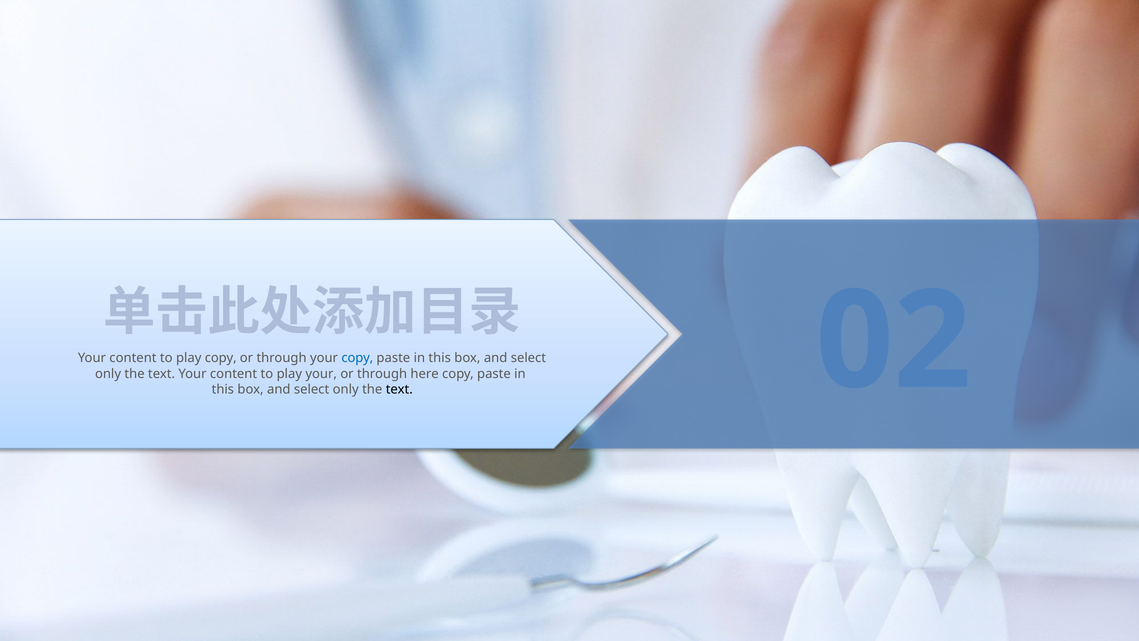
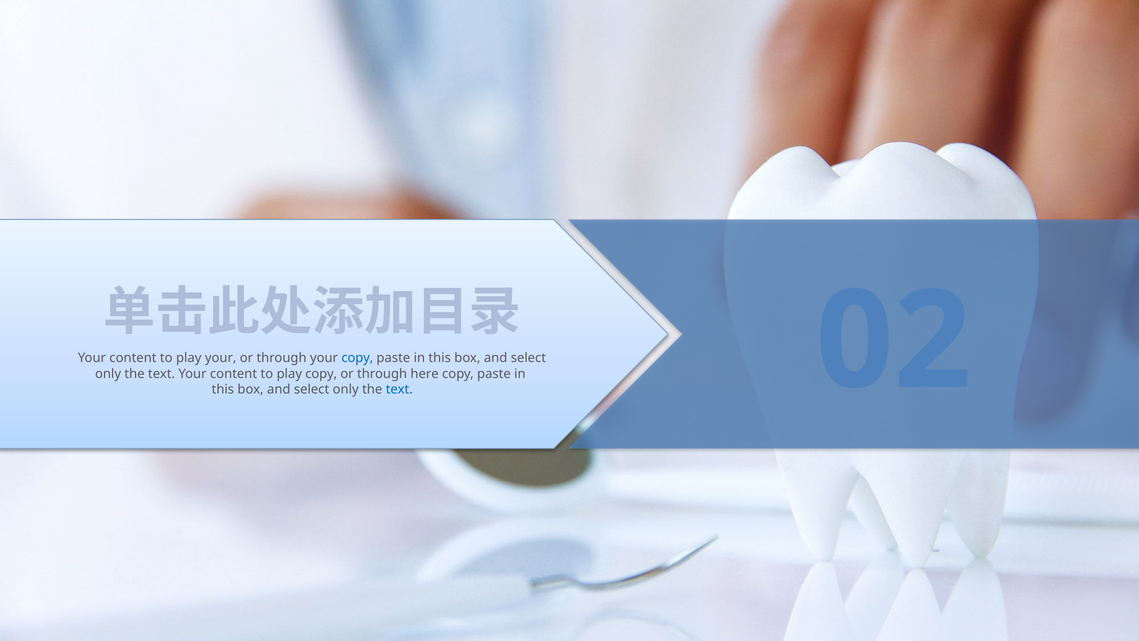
play copy: copy -> your (221, 358)
play your: your -> copy (321, 374)
text colour: black -> blue (399, 389)
